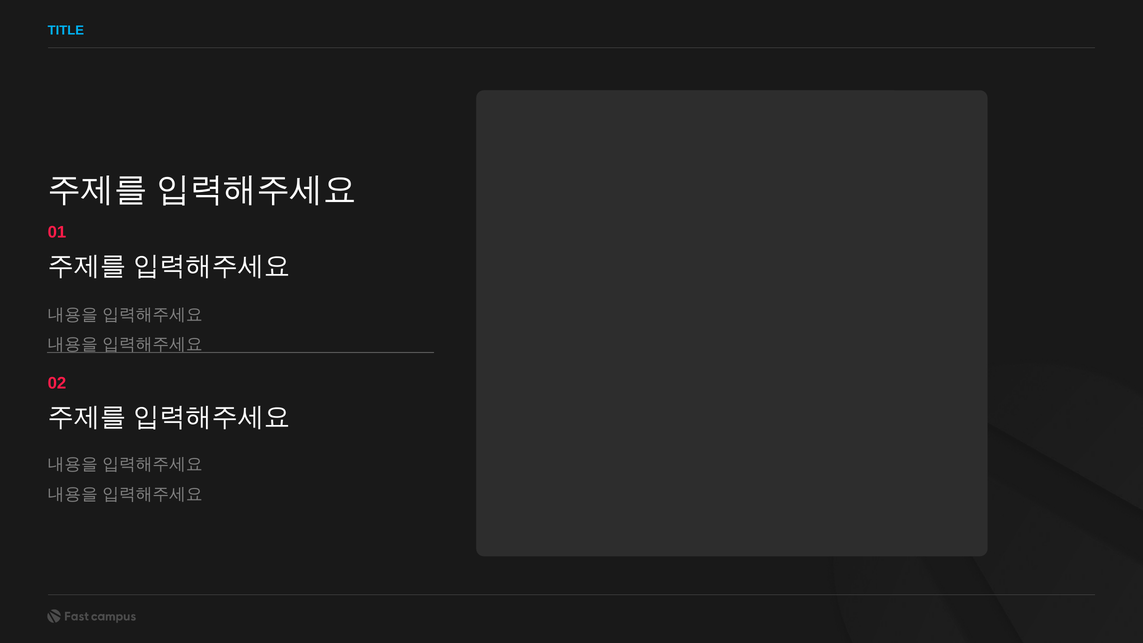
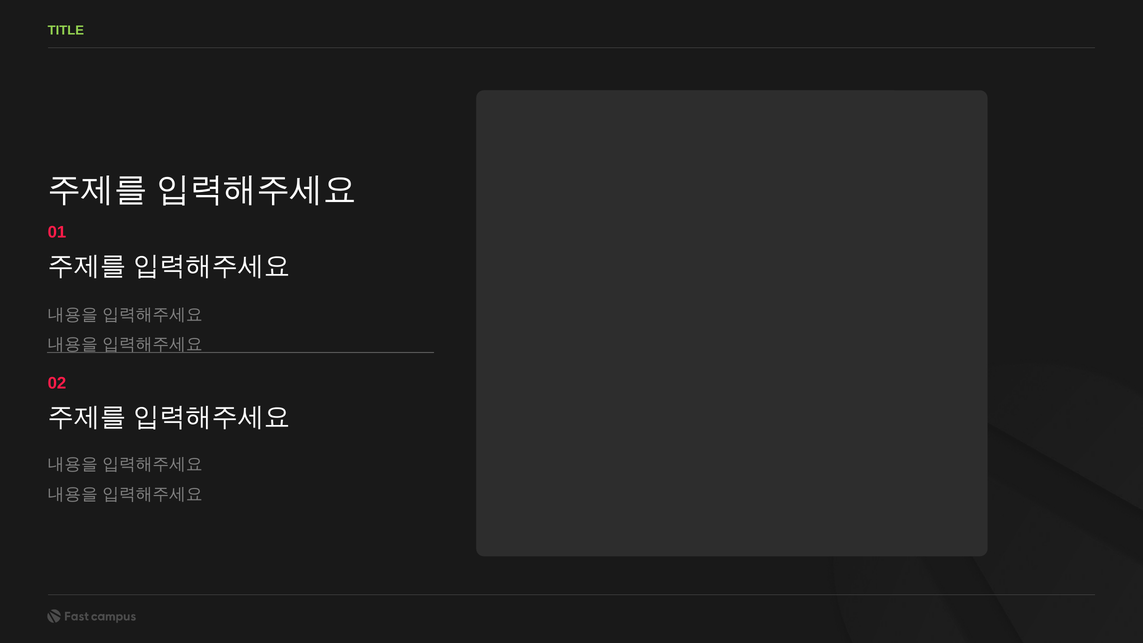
TITLE colour: light blue -> light green (66, 30)
